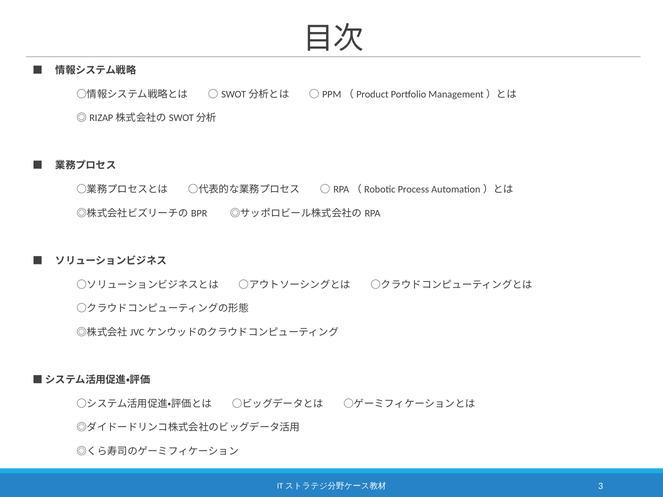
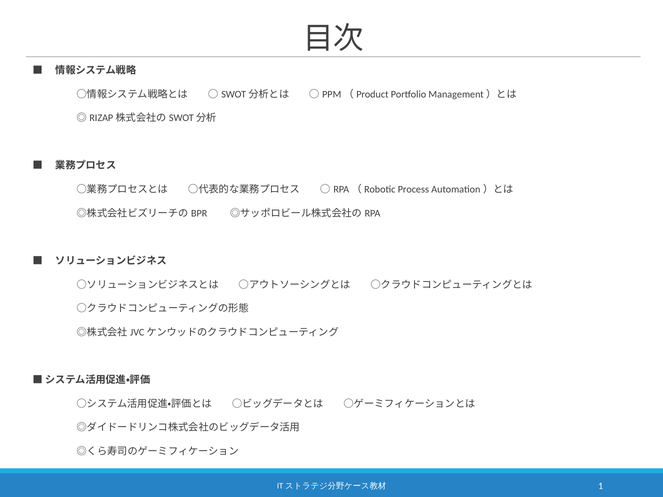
3: 3 -> 1 (601, 486)
